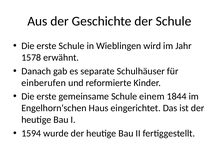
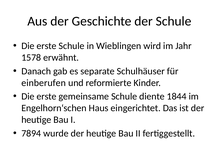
einem: einem -> diente (152, 97)
1594: 1594 -> 7894 (31, 134)
